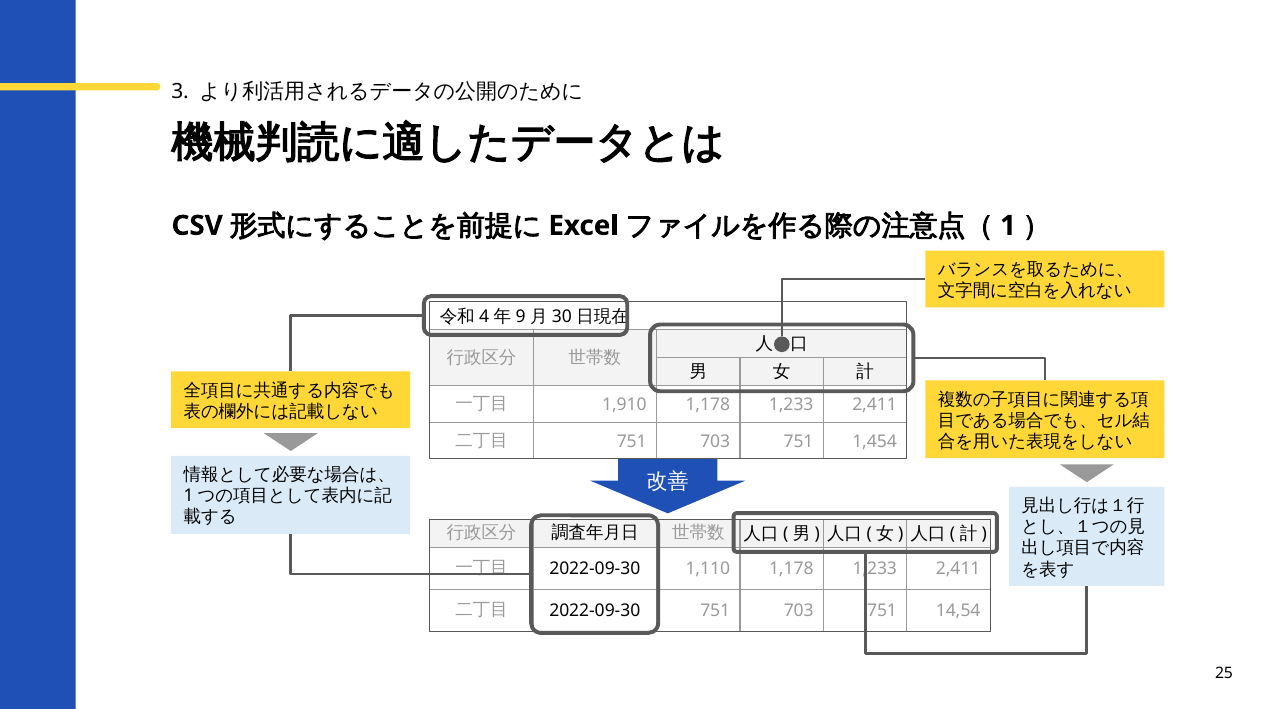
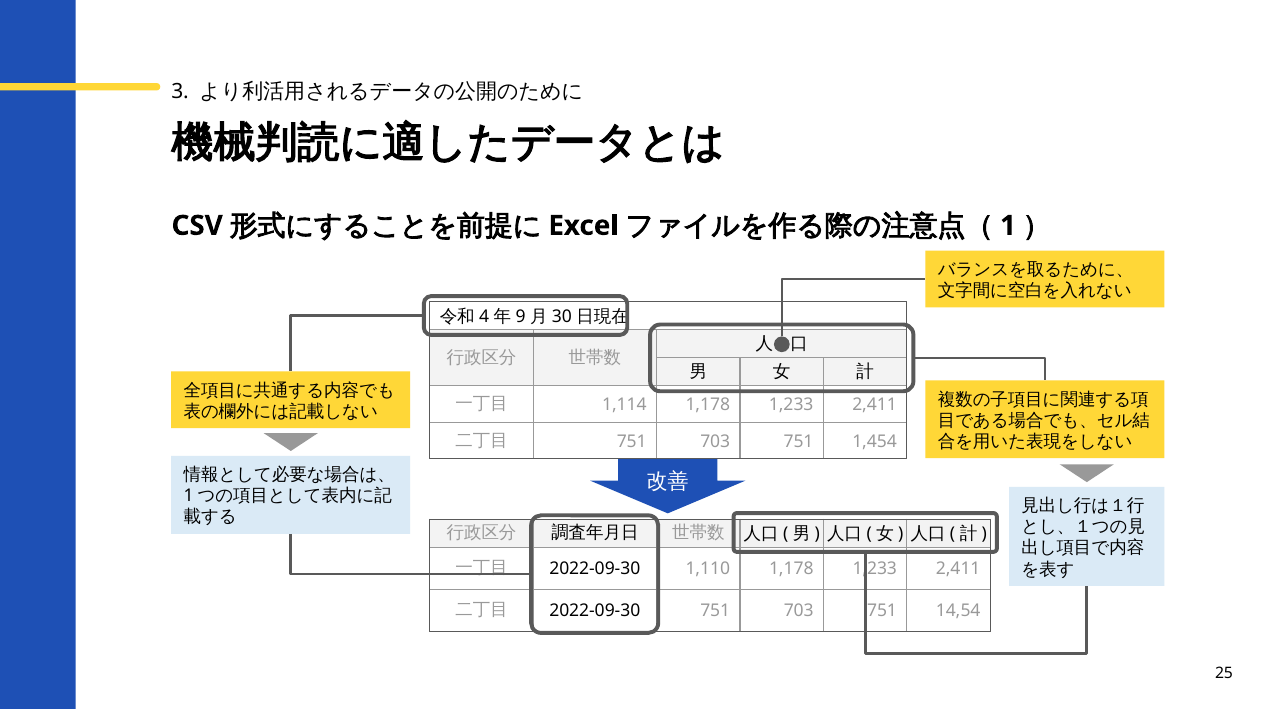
1,910: 1,910 -> 1,114 (624, 405)
